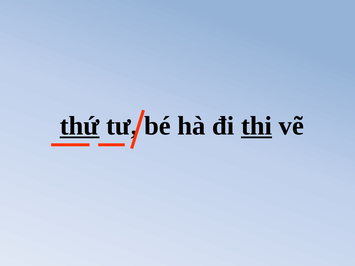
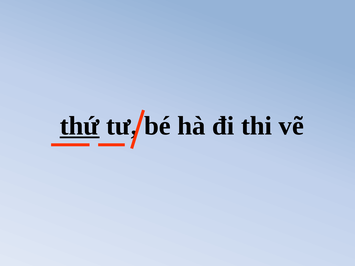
thi underline: present -> none (257, 126)
